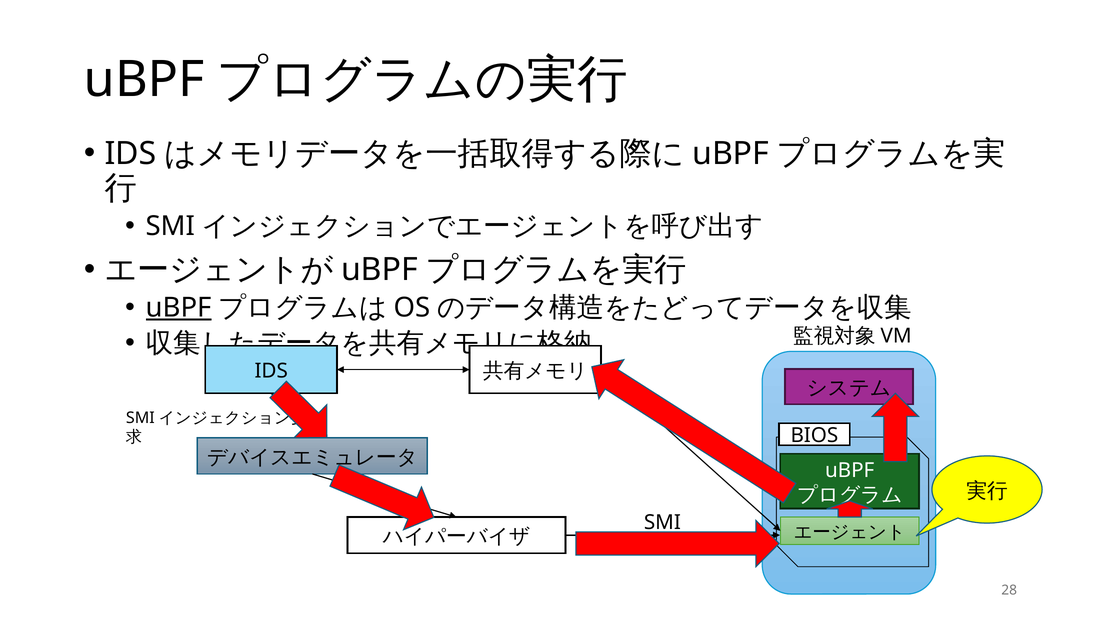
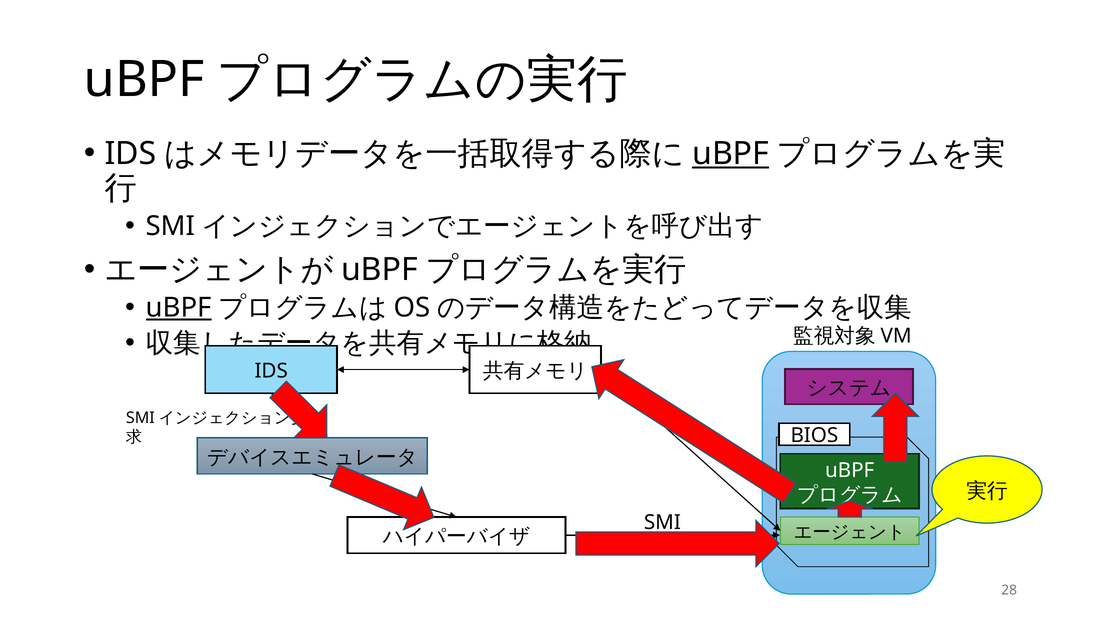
uBPF underline: none -> present (731, 154)
